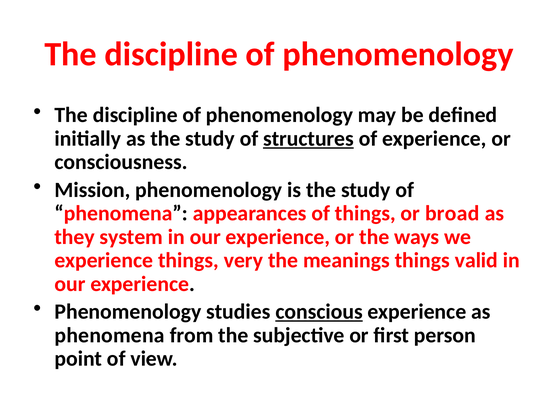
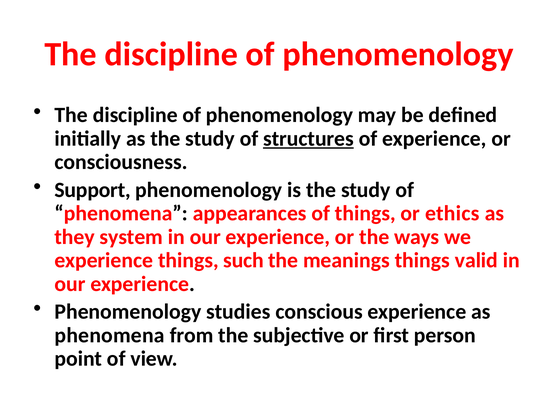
Mission: Mission -> Support (93, 190)
broad: broad -> ethics (452, 214)
very: very -> such (243, 261)
conscious underline: present -> none (319, 312)
